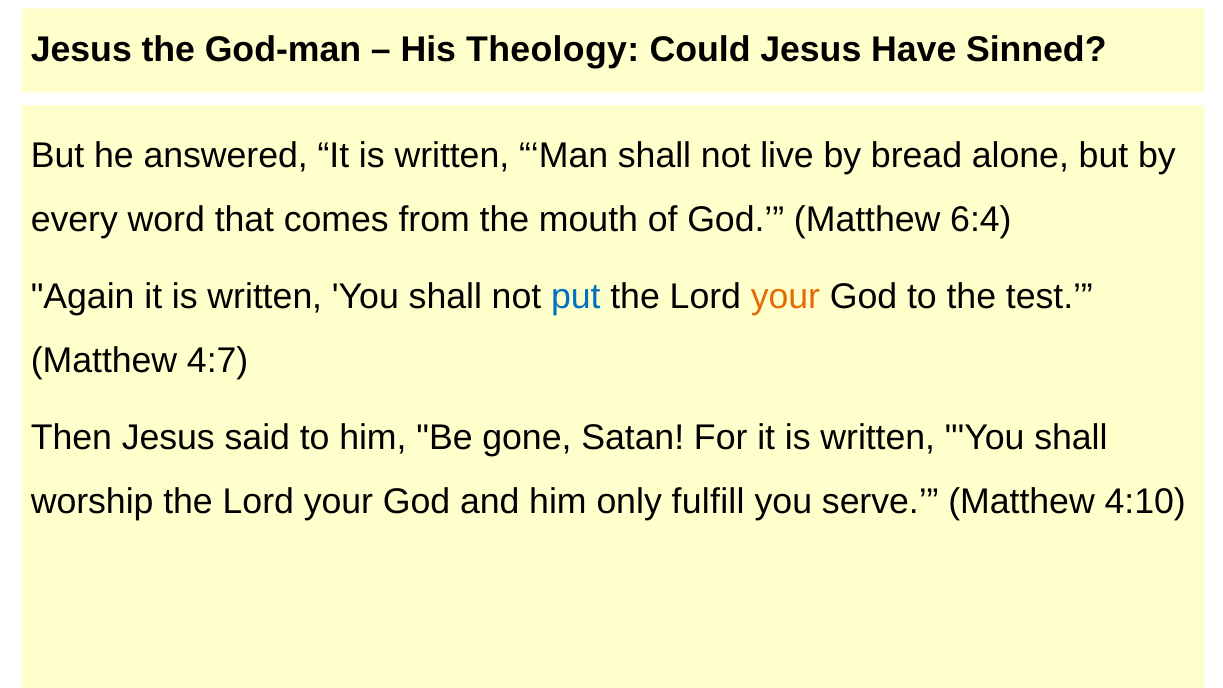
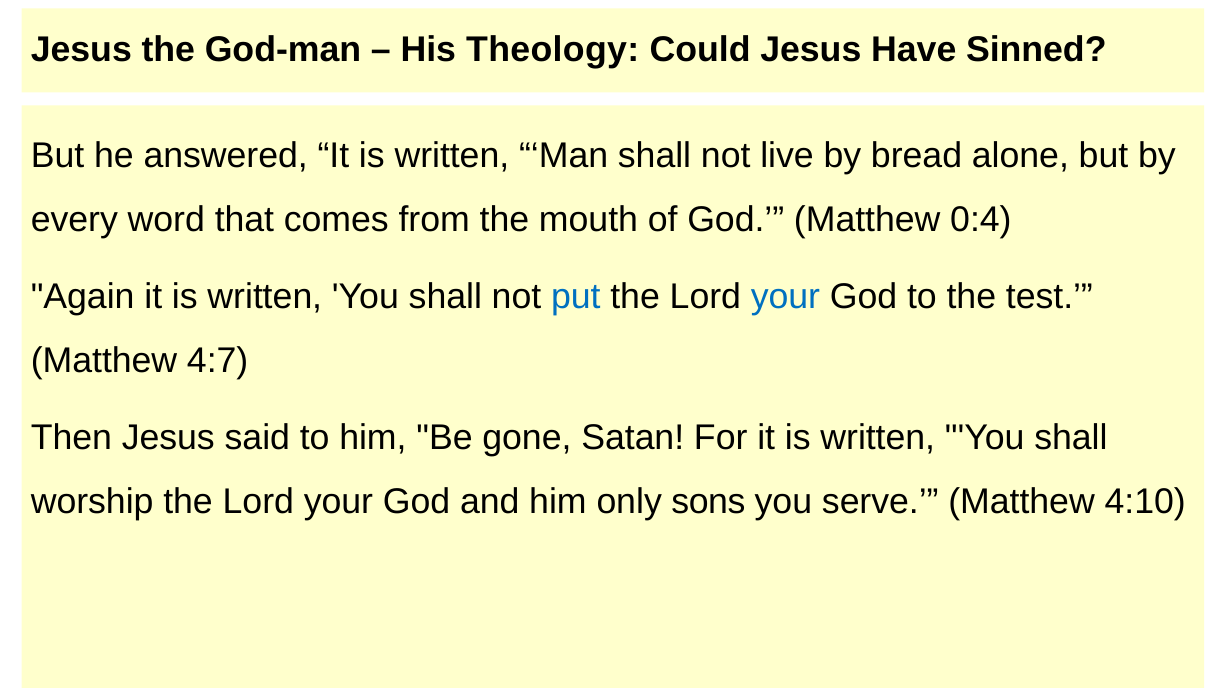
6:4: 6:4 -> 0:4 (981, 220)
your colour: orange -> blue (785, 297)
fulfill: fulfill -> sons (708, 502)
